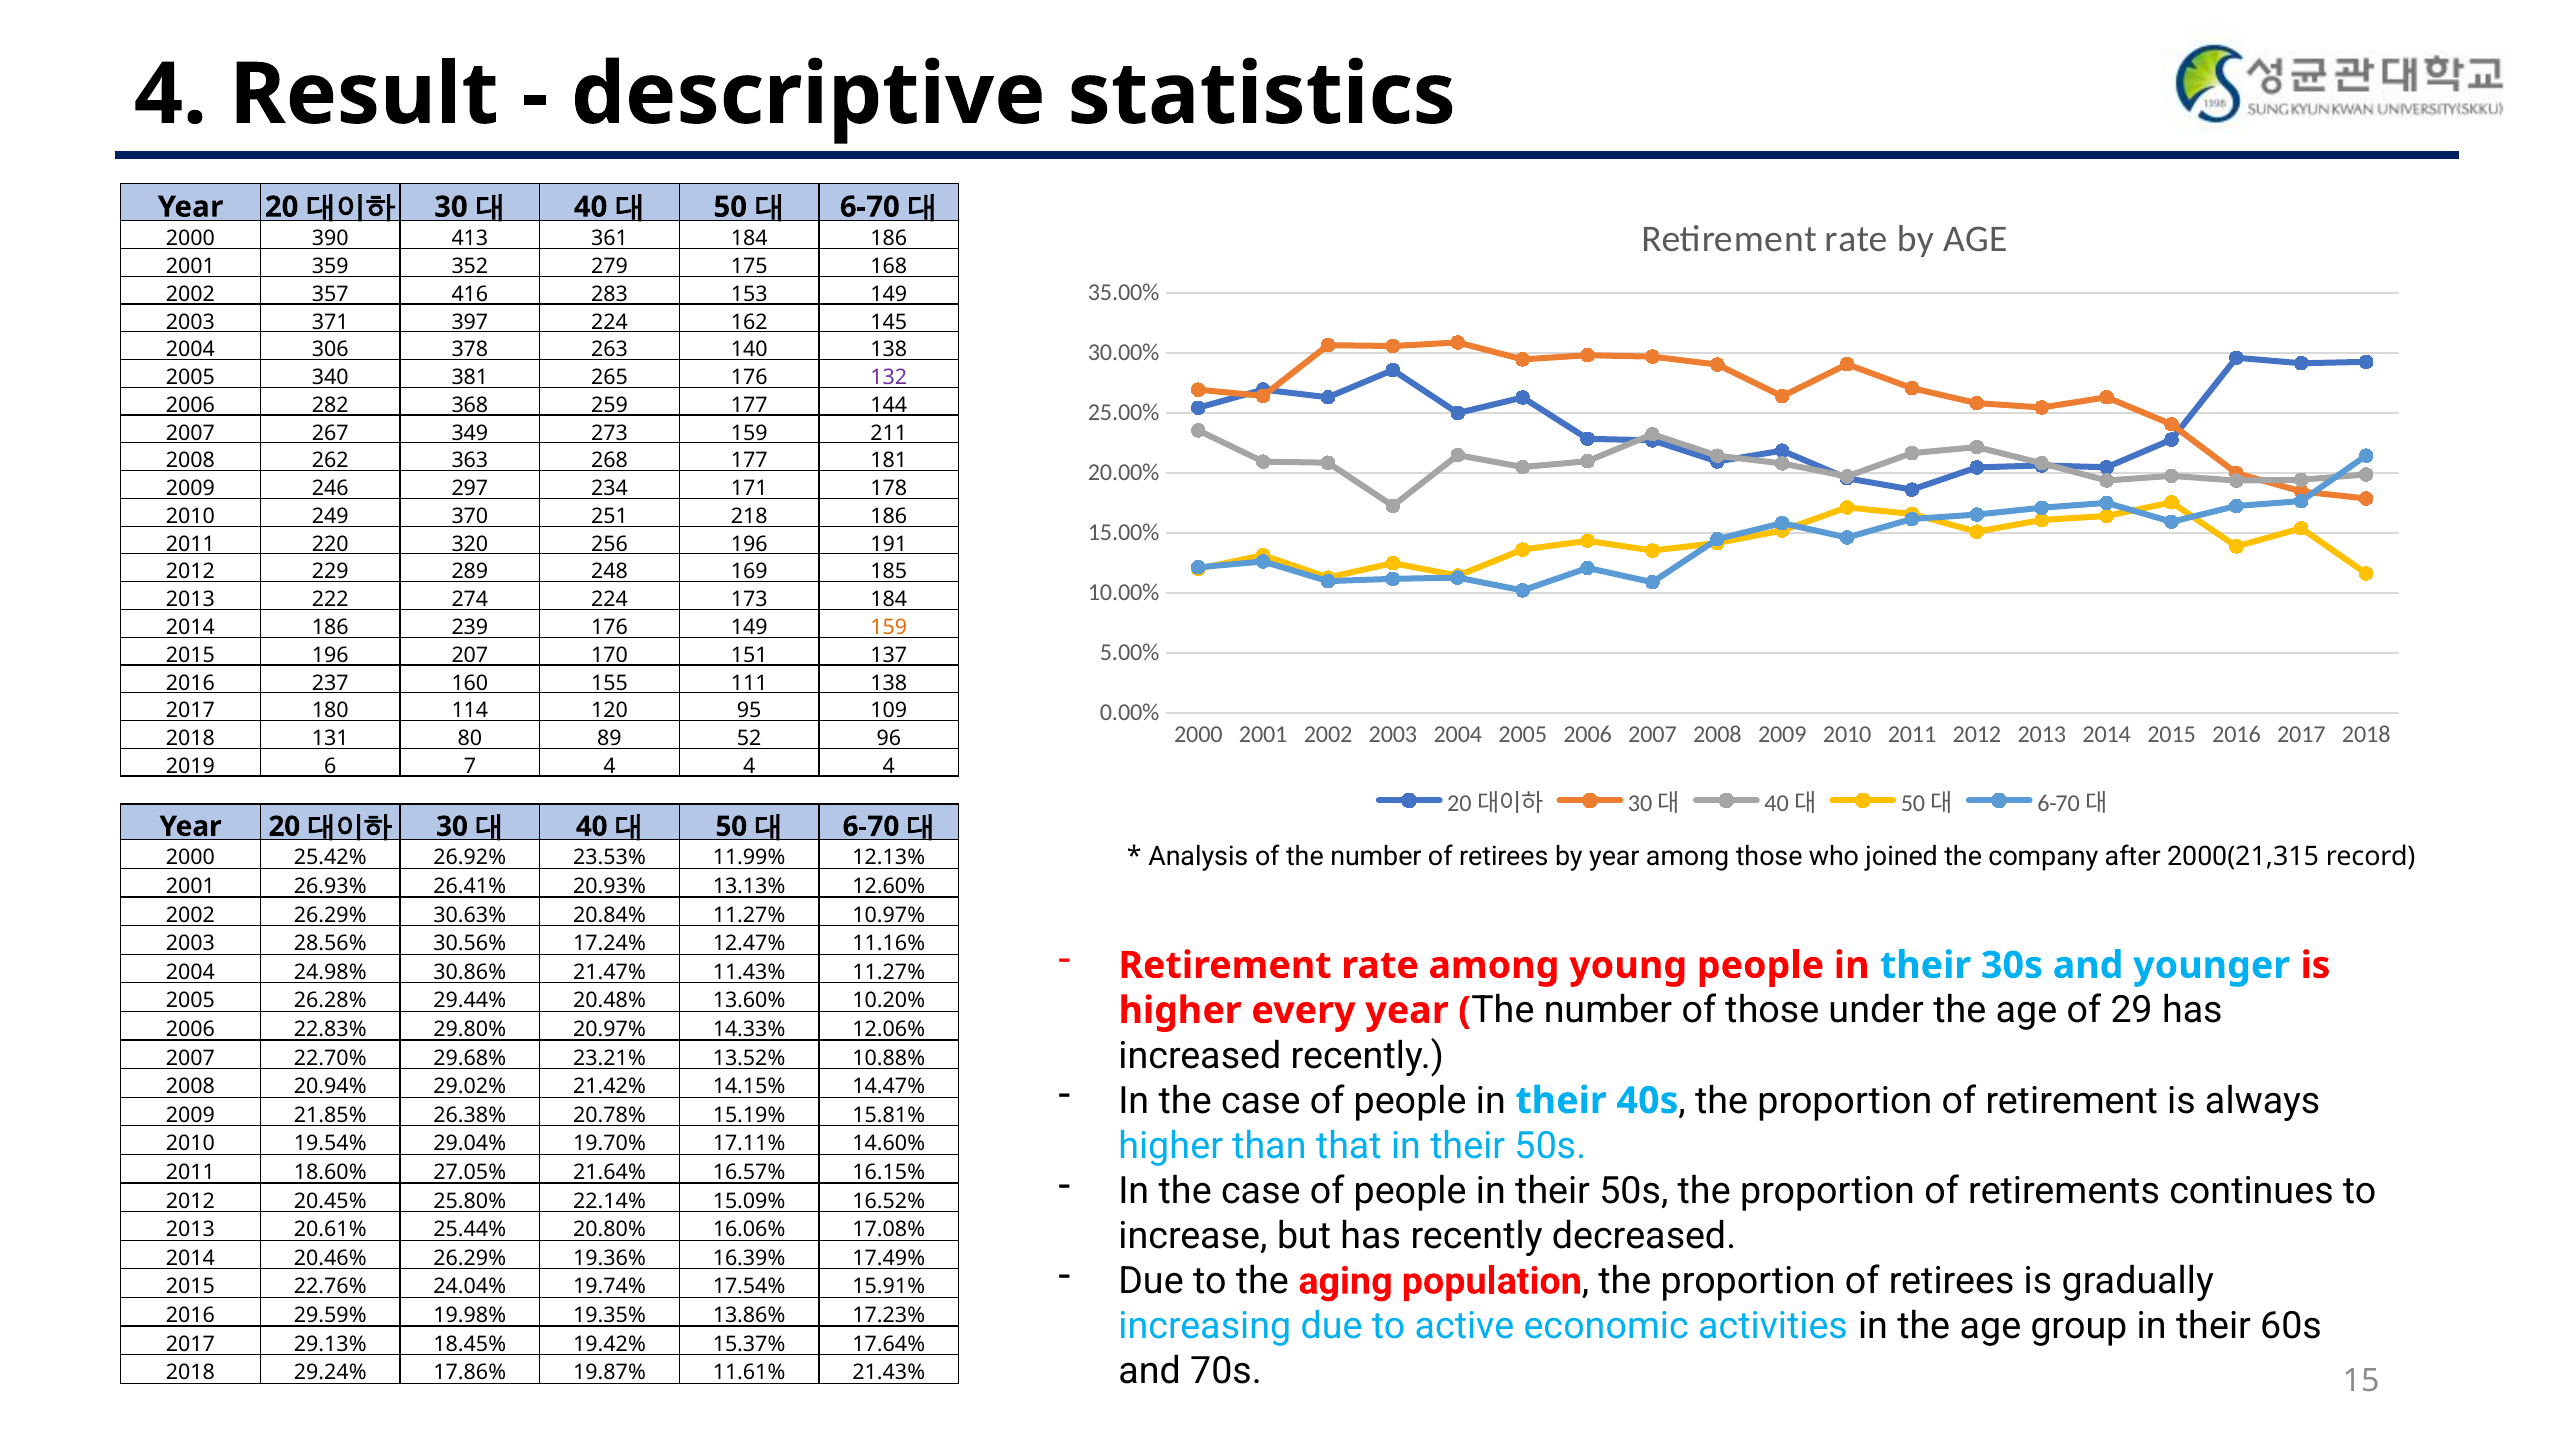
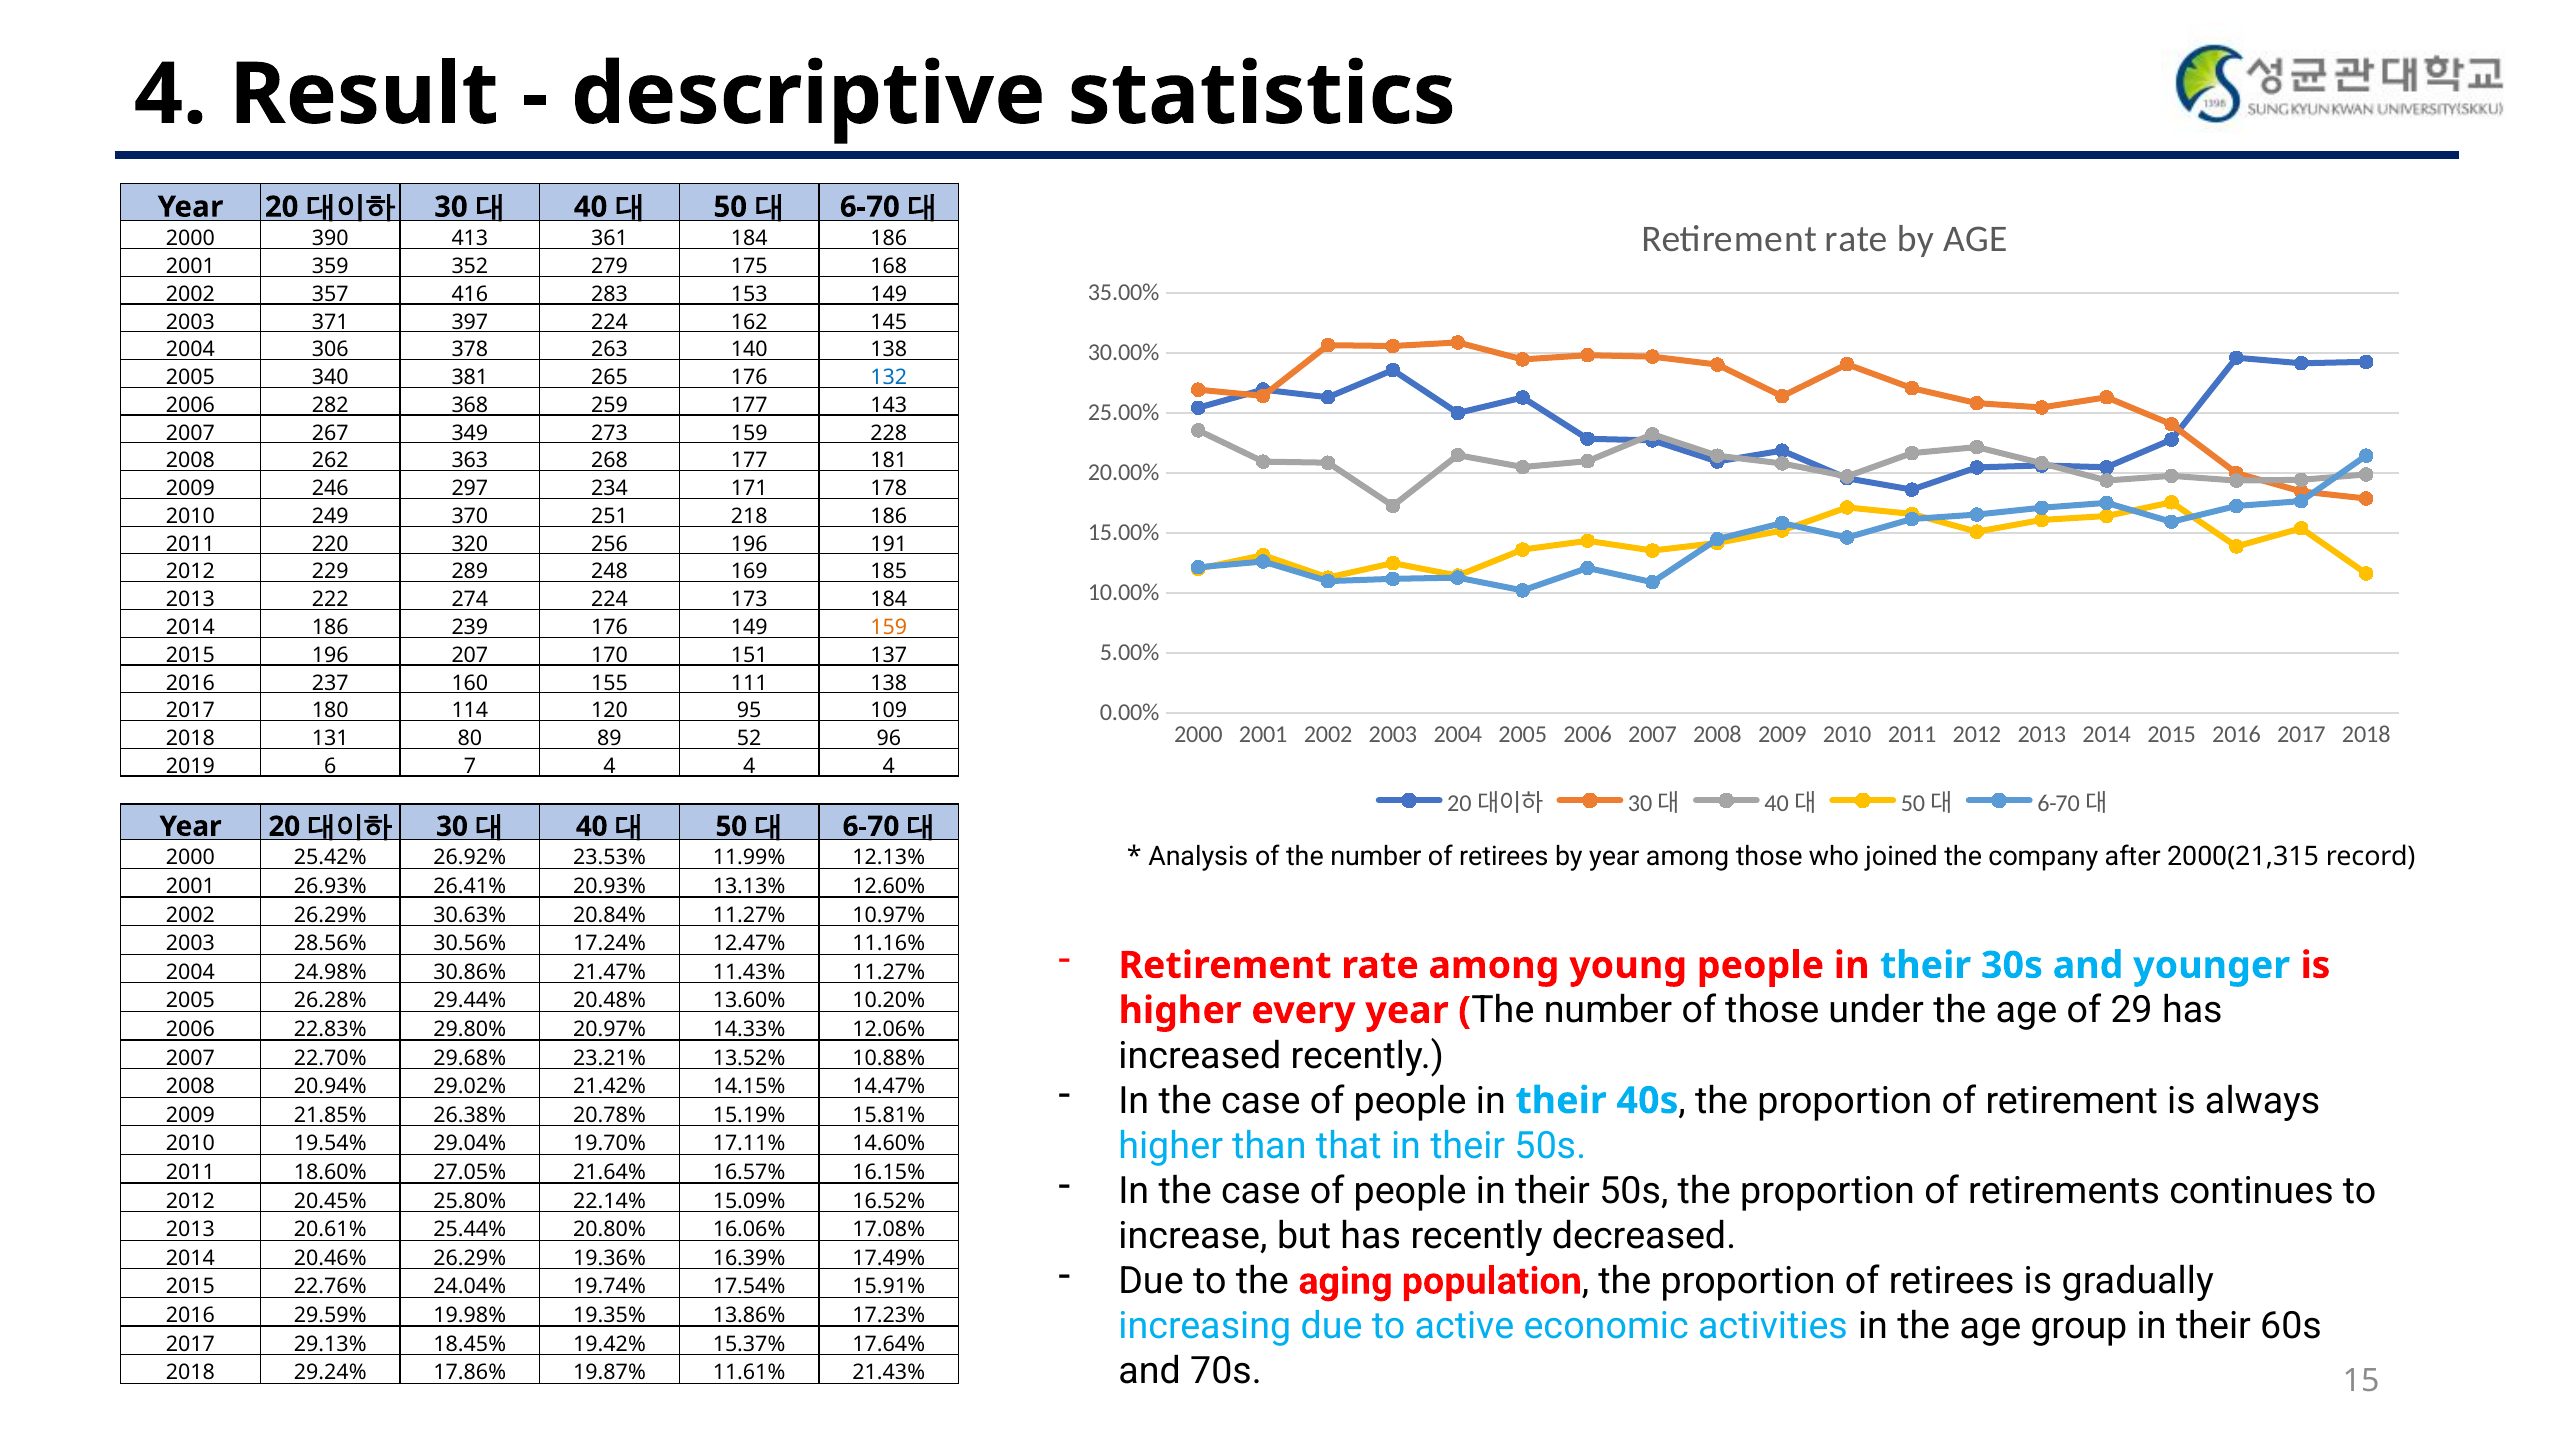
132 colour: purple -> blue (889, 378)
144: 144 -> 143 (889, 405)
211: 211 -> 228 (889, 433)
